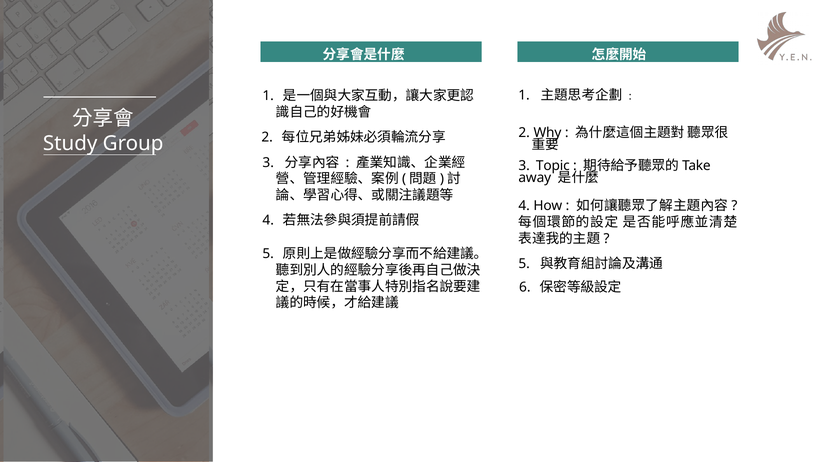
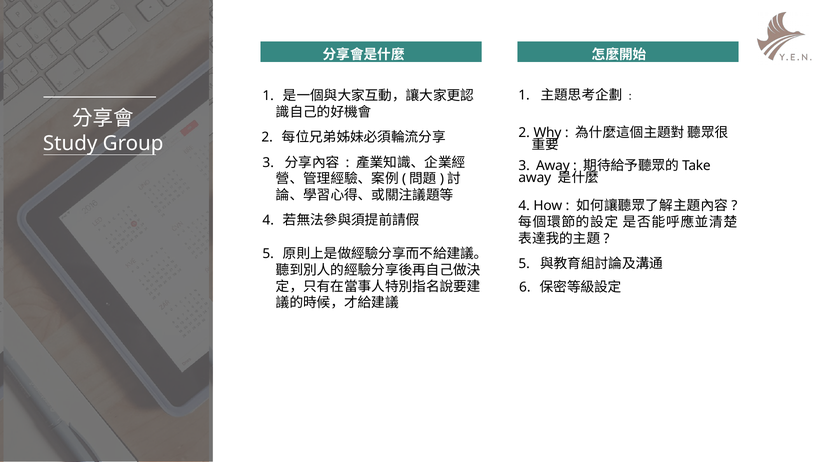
3 Topic: Topic -> Away (553, 166)
